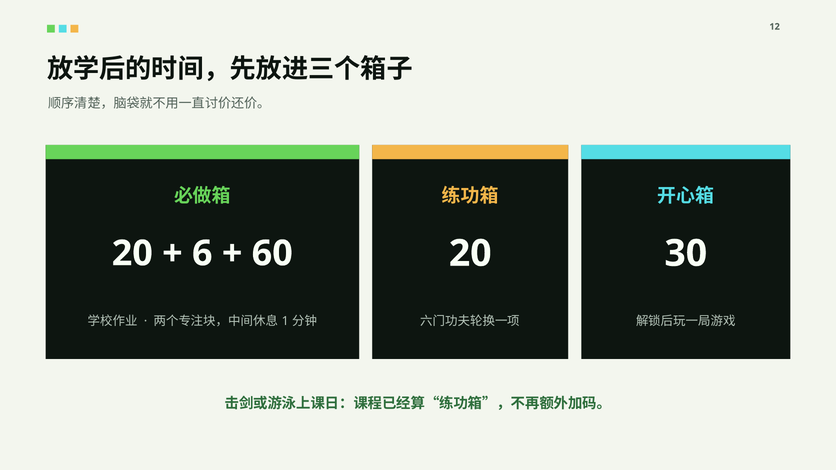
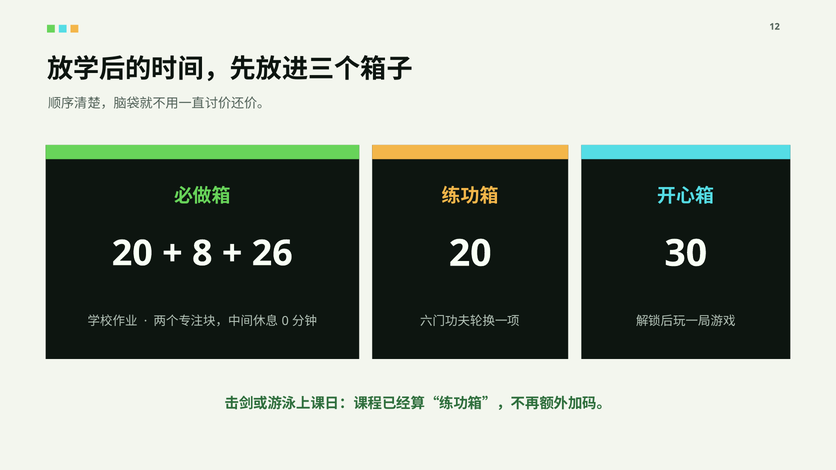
6: 6 -> 8 (202, 254)
60: 60 -> 26 (272, 254)
1: 1 -> 0 (285, 321)
